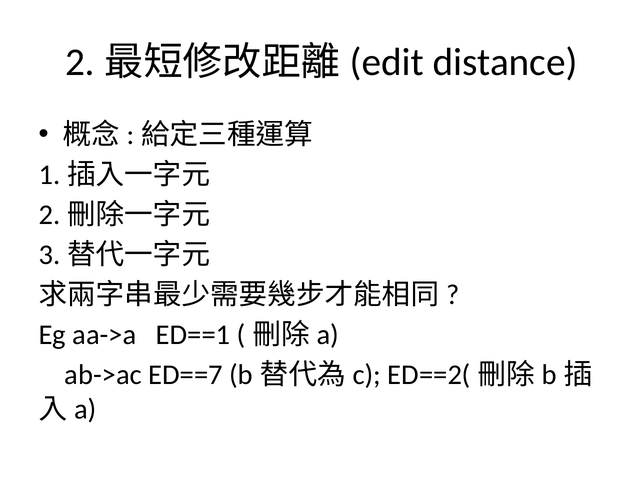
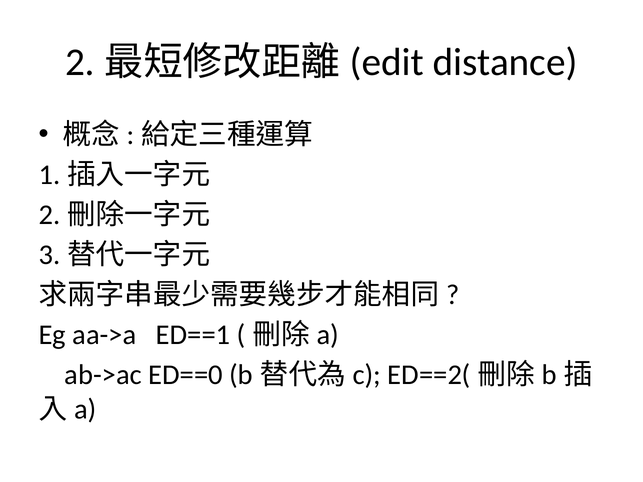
ED==7: ED==7 -> ED==0 (186, 375)
